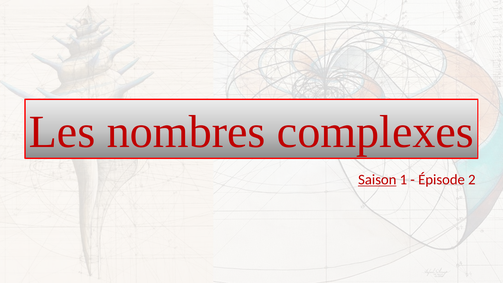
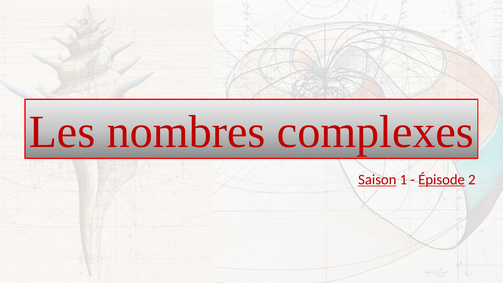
Épisode underline: none -> present (442, 180)
